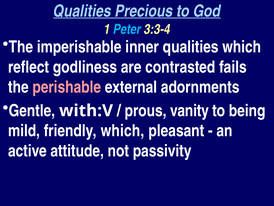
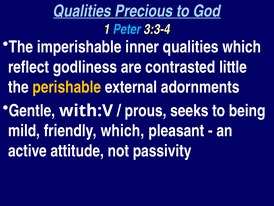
fails: fails -> little (233, 67)
perishable colour: pink -> yellow (67, 87)
vanity: vanity -> seeks (189, 110)
